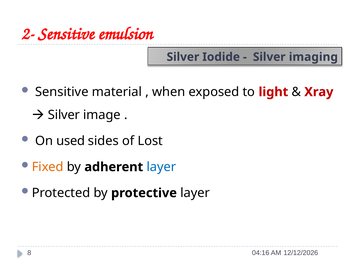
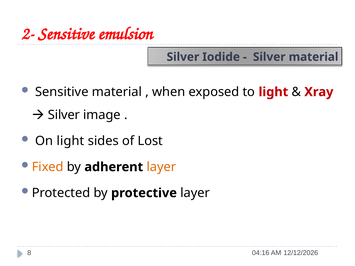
Silver imaging: imaging -> material (313, 57)
On used: used -> light (71, 141)
layer colour: blue -> orange (161, 167)
